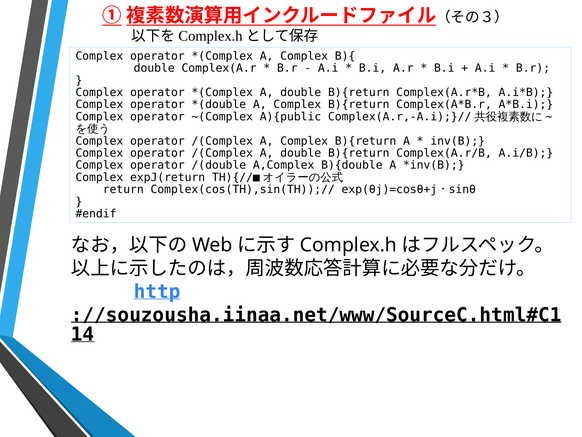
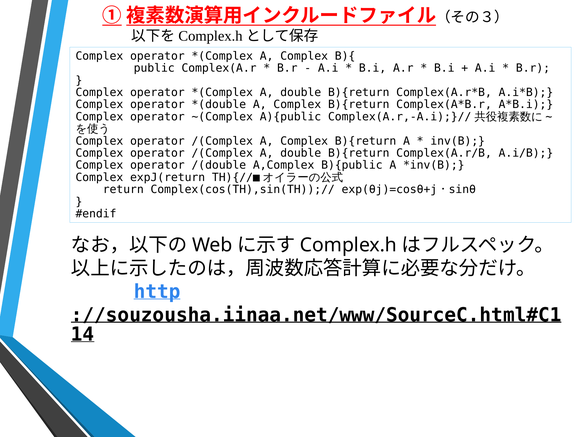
double: double -> public (154, 68)
B){double: B){double -> B){public (352, 165)
